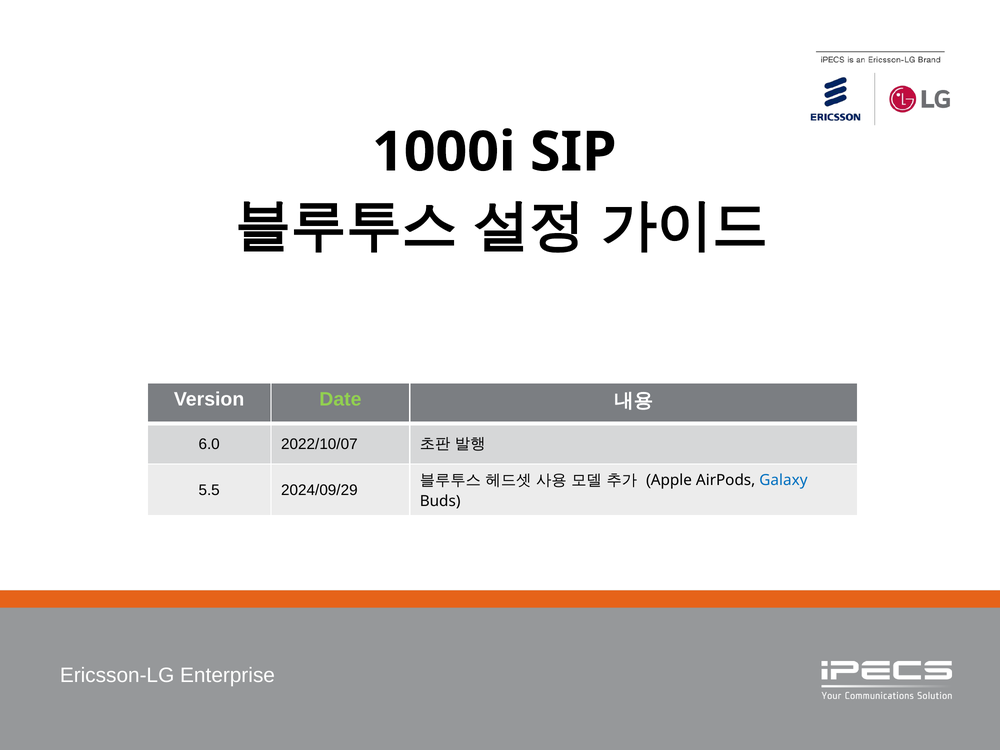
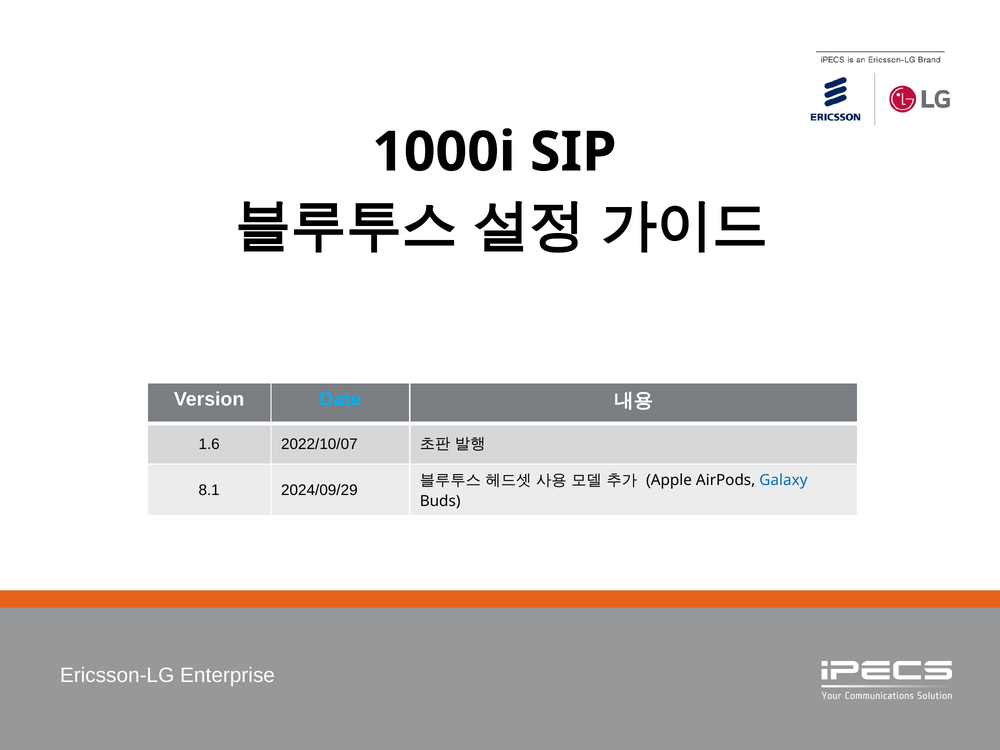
Date colour: light green -> light blue (340, 399)
6.0: 6.0 -> 1.6 (209, 444)
5.5: 5.5 -> 8.1 (209, 490)
